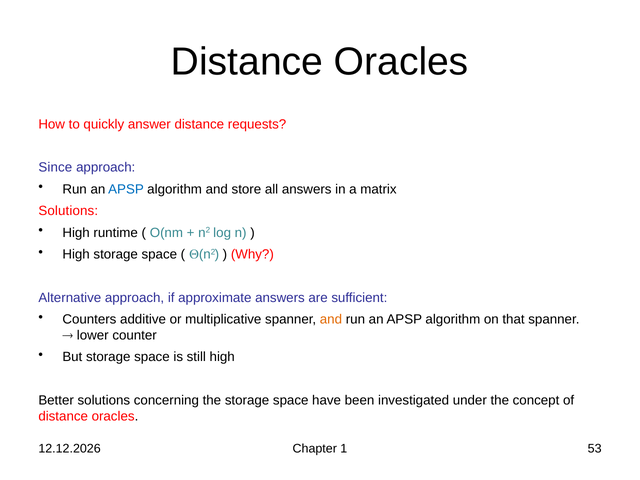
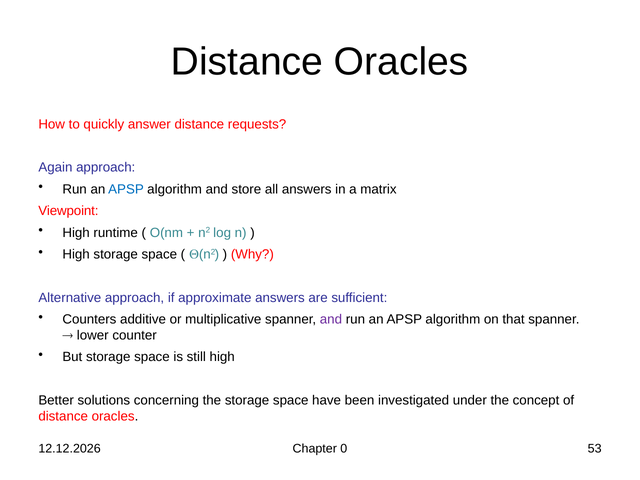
Since: Since -> Again (55, 168)
Solutions: Solutions -> Viewpoint (68, 211)
and colour: orange -> purple (331, 319)
1: 1 -> 0 (344, 449)
